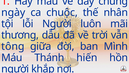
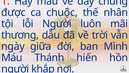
ngày: ngày -> được (13, 12)
tông: tông -> ngày (13, 46)
